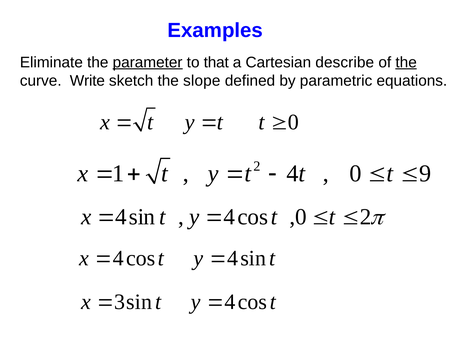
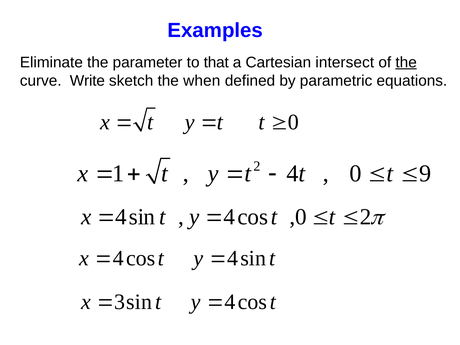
parameter underline: present -> none (148, 62)
describe: describe -> intersect (345, 62)
slope: slope -> when (202, 81)
